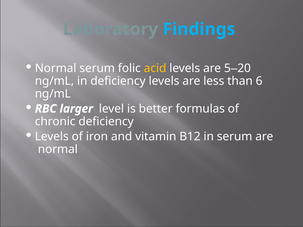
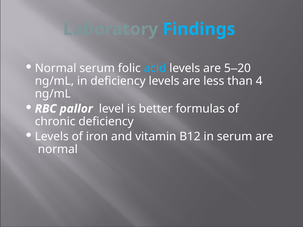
acid colour: yellow -> light blue (155, 68)
6: 6 -> 4 (259, 81)
larger: larger -> pallor (76, 109)
